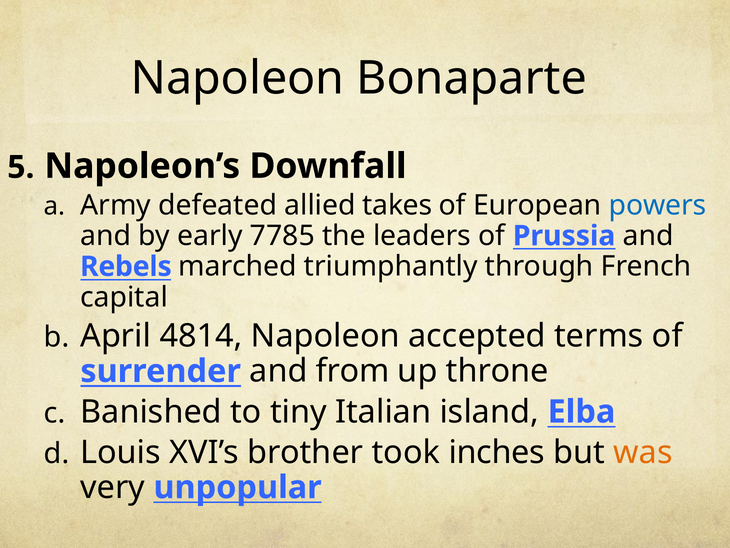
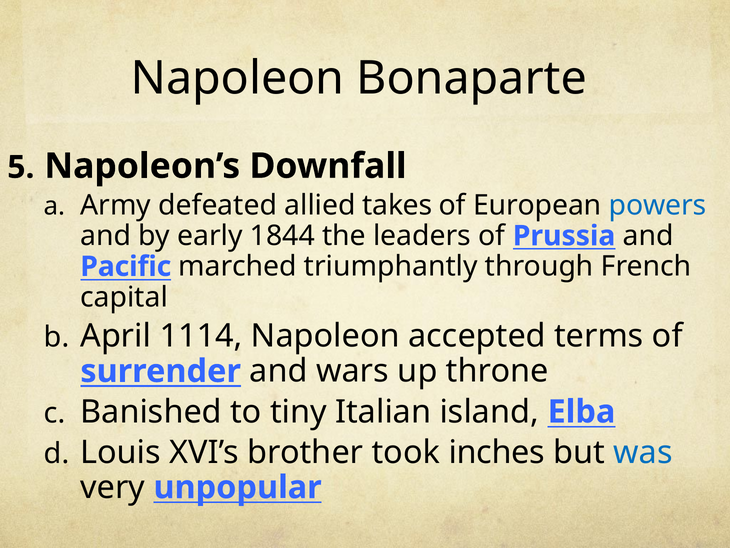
7785: 7785 -> 1844 (282, 236)
Rebels: Rebels -> Pacific (126, 266)
4814: 4814 -> 1114 (201, 336)
from: from -> wars (353, 371)
was colour: orange -> blue (643, 452)
